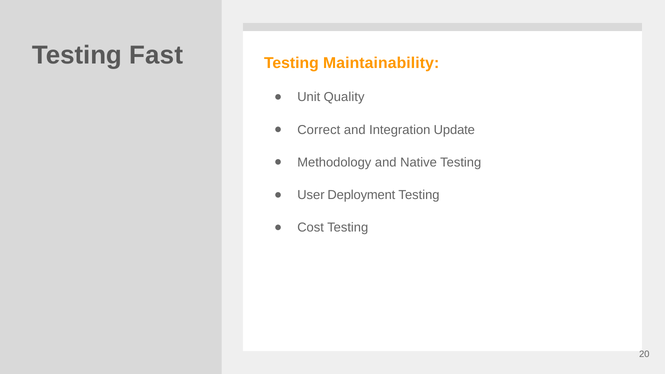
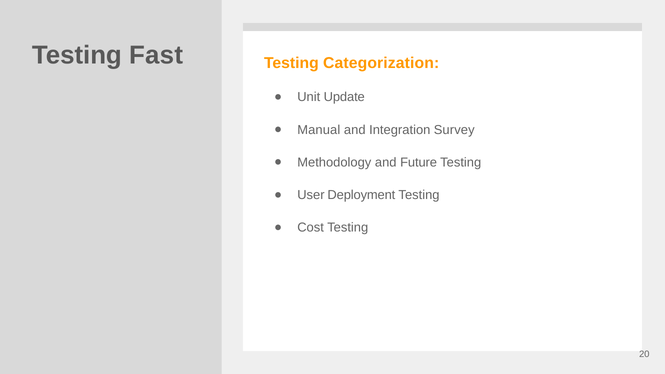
Maintainability: Maintainability -> Categorization (381, 63)
Quality: Quality -> Update (344, 97)
Correct: Correct -> Manual (319, 130)
Update: Update -> Survey (454, 130)
Native: Native -> Future (419, 162)
